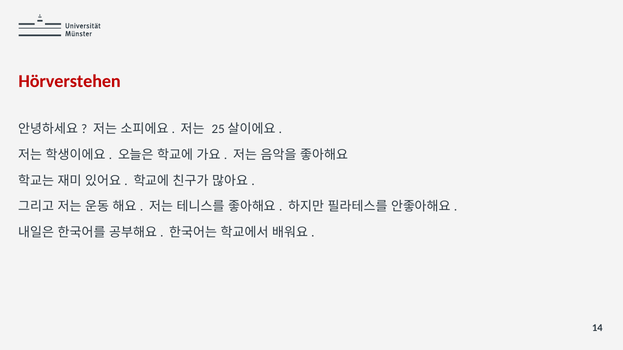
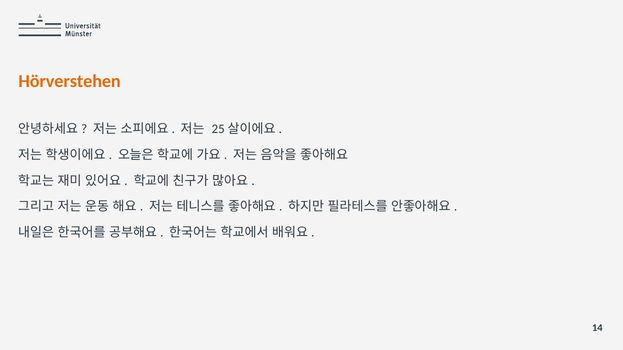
Hörverstehen colour: red -> orange (70, 81)
